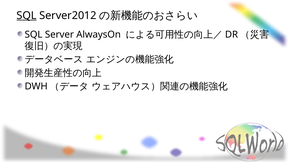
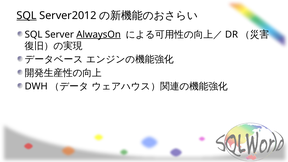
AlwaysOn underline: none -> present (99, 34)
